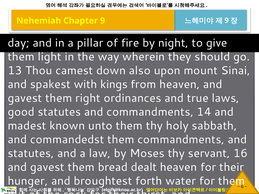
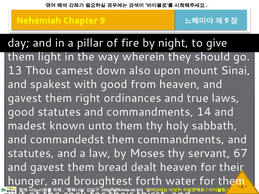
with kings: kings -> good (114, 84)
16: 16 -> 67 (241, 153)
